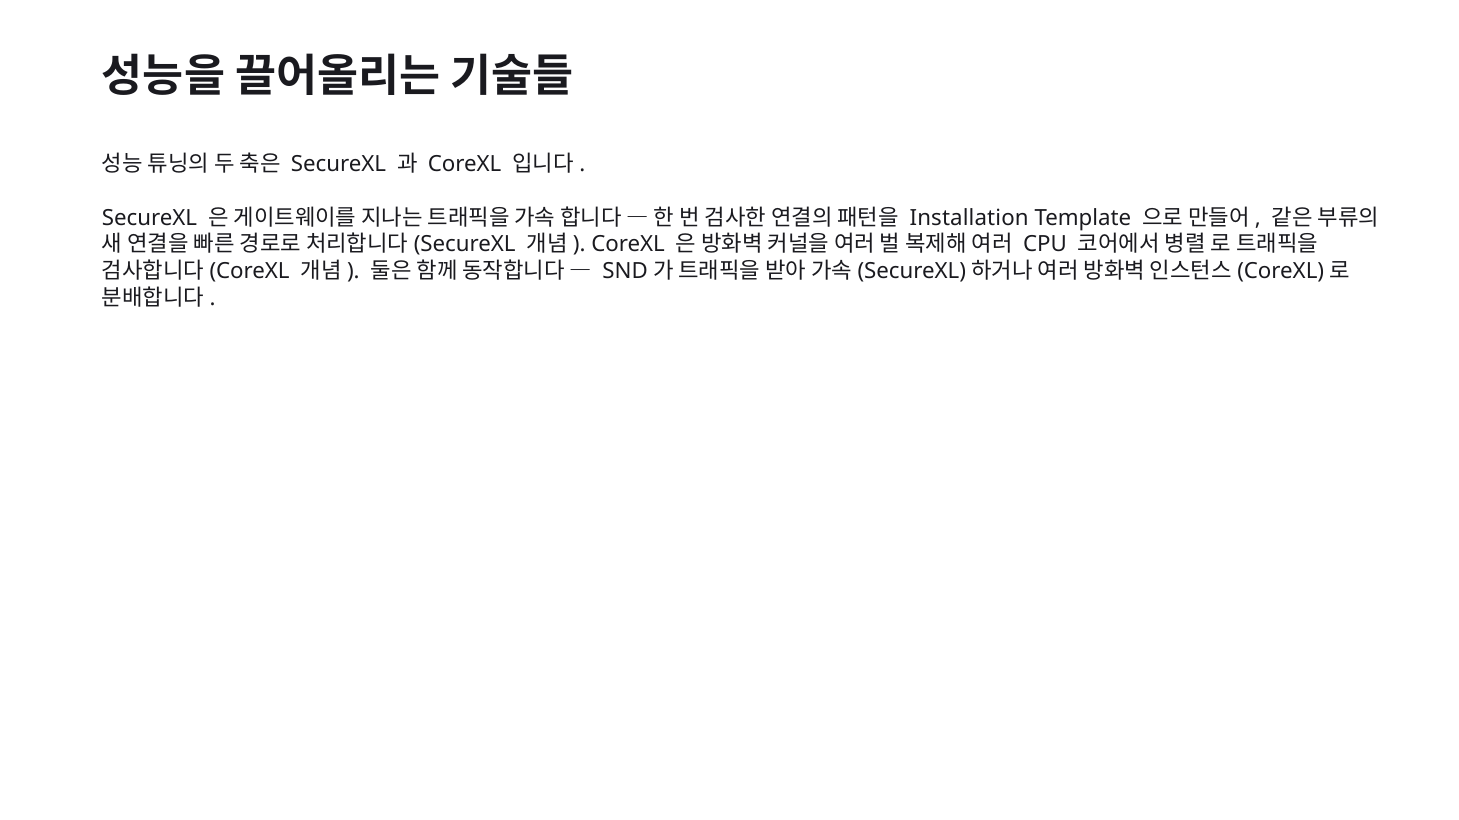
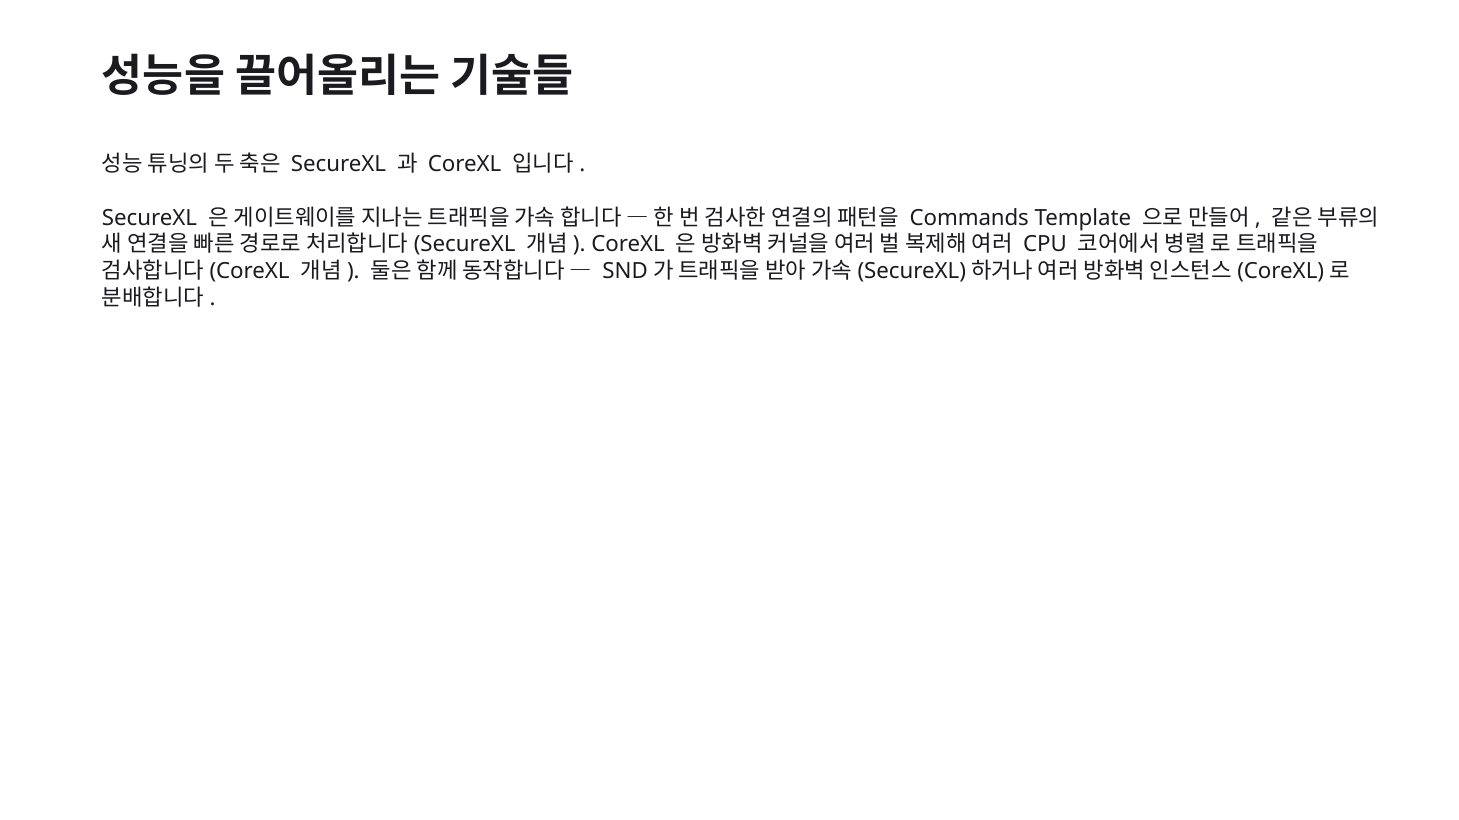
Installation: Installation -> Commands (969, 218)
